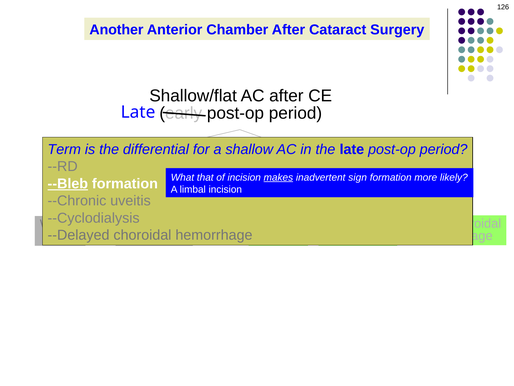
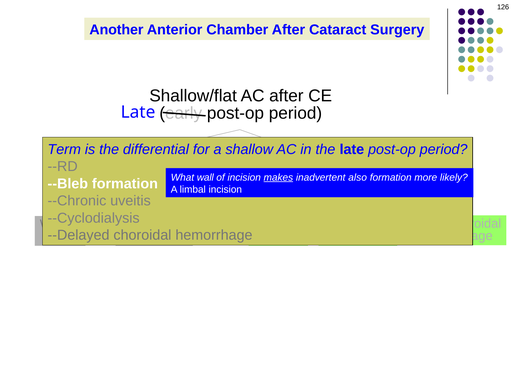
that: that -> wall (205, 177)
sign: sign -> also (358, 177)
--Bleb underline: present -> none (68, 183)
